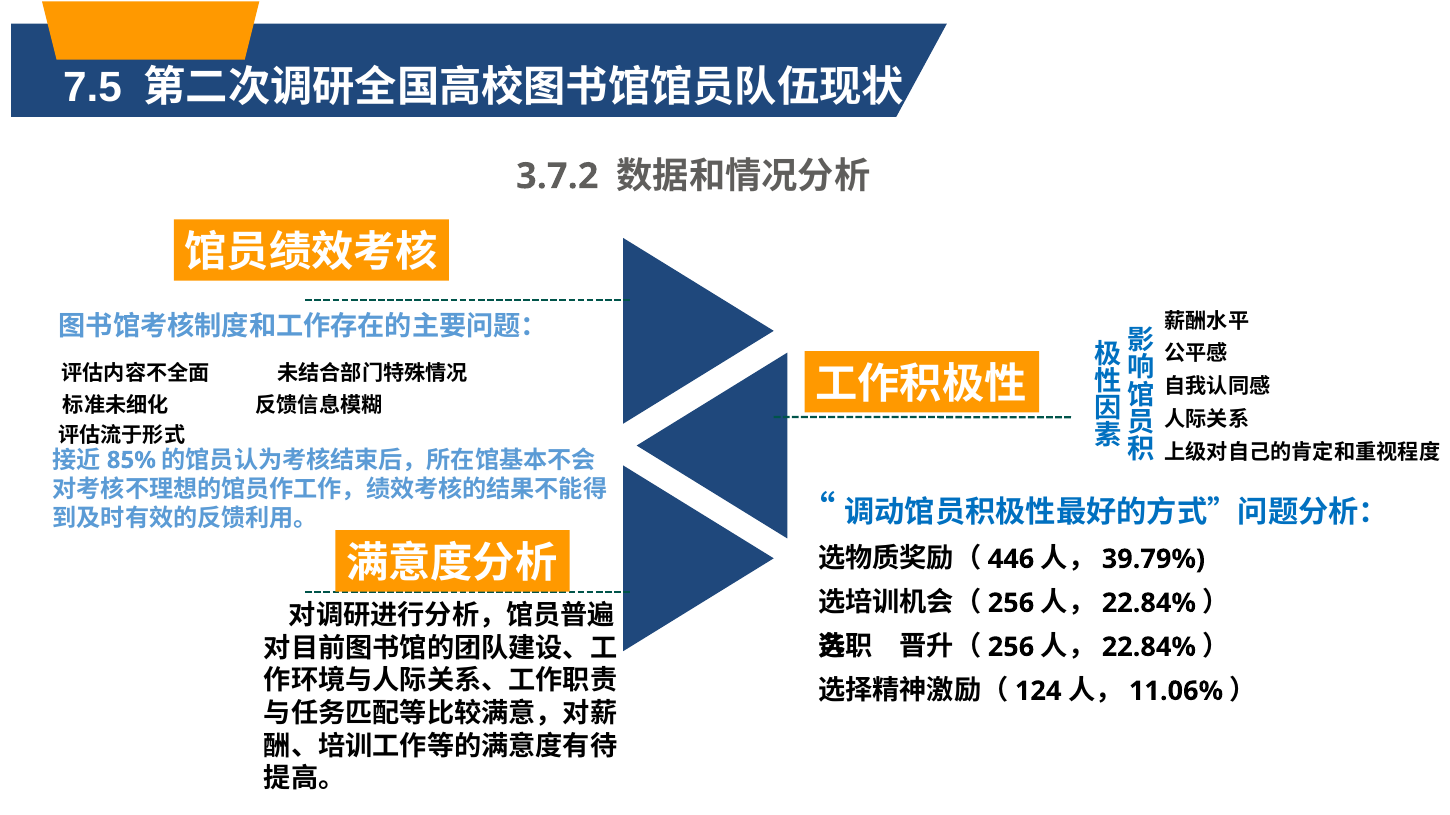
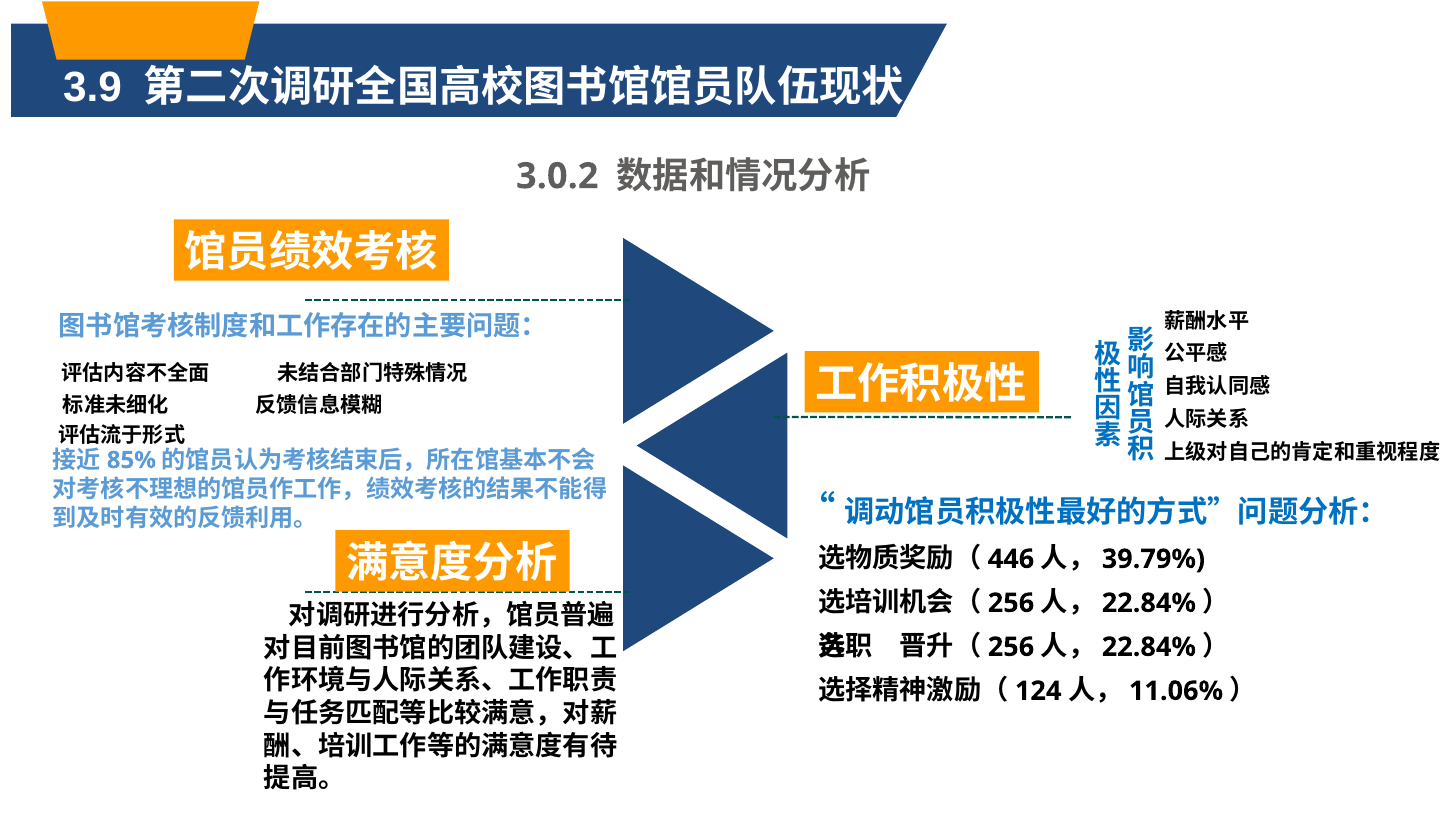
7.5: 7.5 -> 3.9 (92, 88)
3.7.2: 3.7.2 -> 3.0.2 (557, 176)
